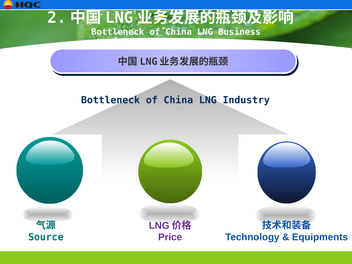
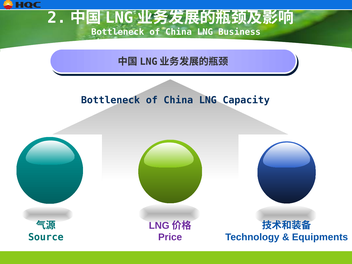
Industry: Industry -> Capacity (246, 100)
